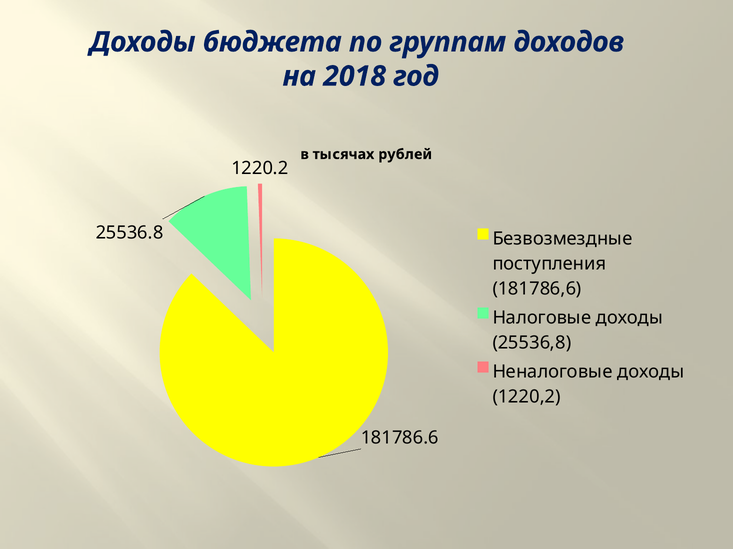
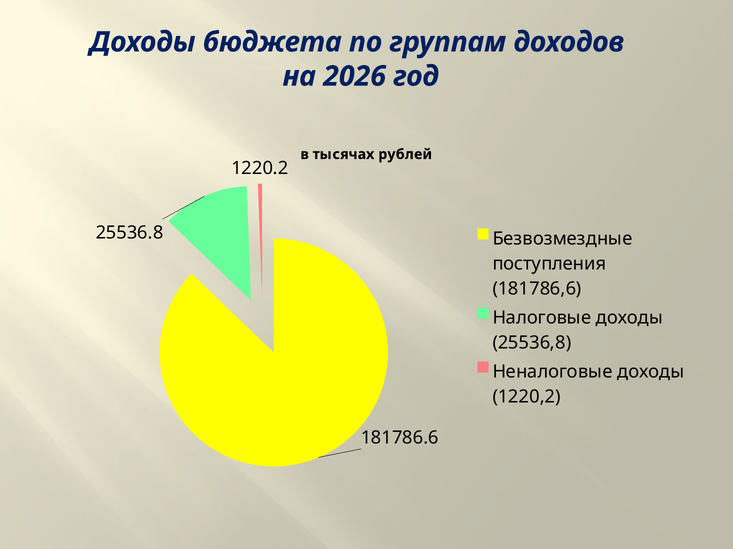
2018: 2018 -> 2026 (355, 76)
